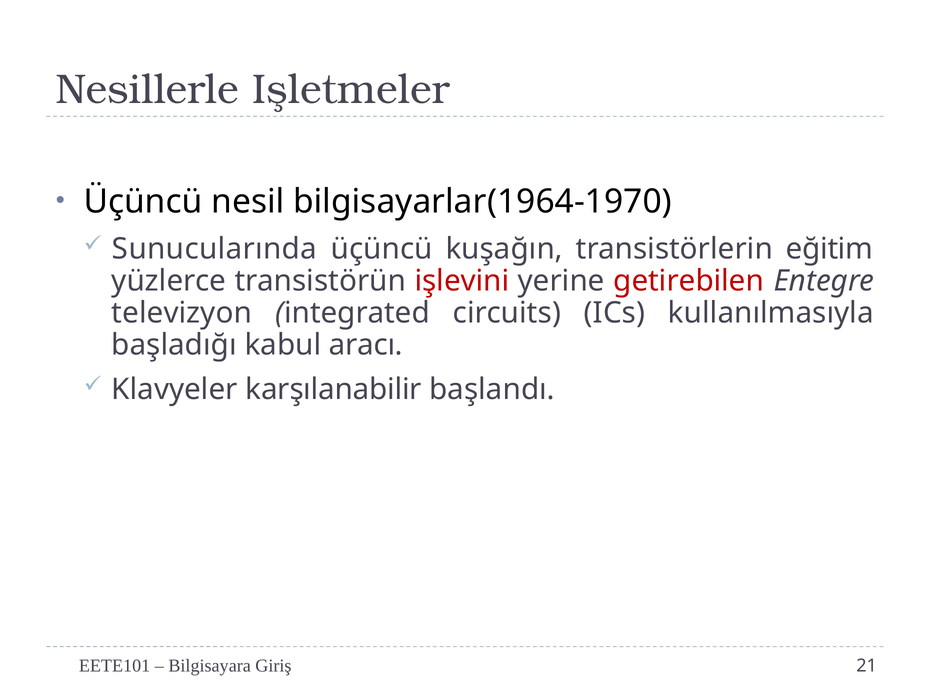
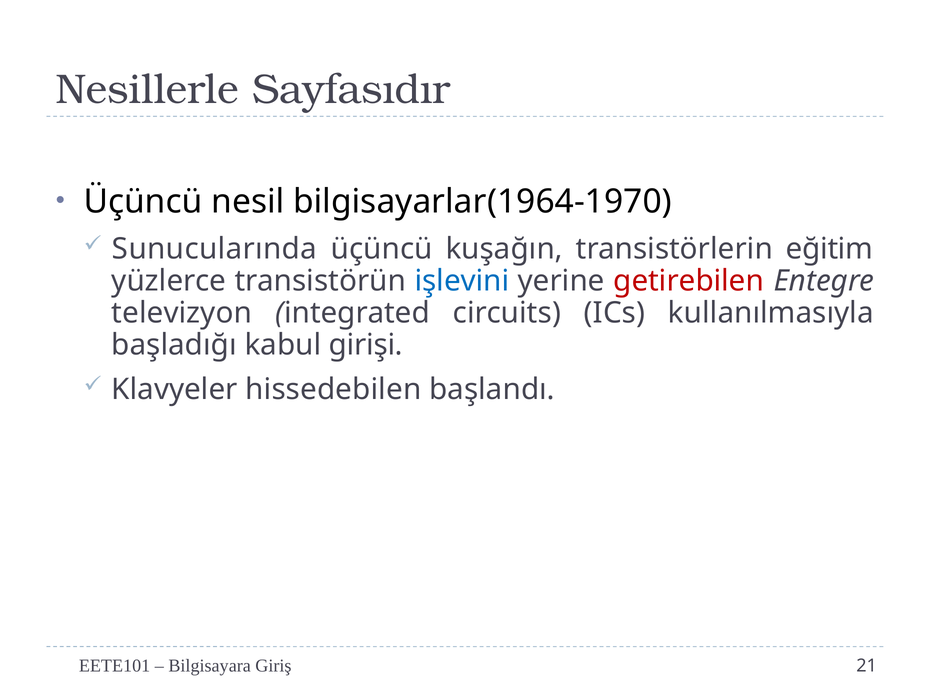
Işletmeler: Işletmeler -> Sayfasıdır (351, 90)
işlevini colour: red -> blue (462, 281)
aracı: aracı -> girişi (366, 345)
karşılanabilir: karşılanabilir -> hissedebilen (333, 389)
